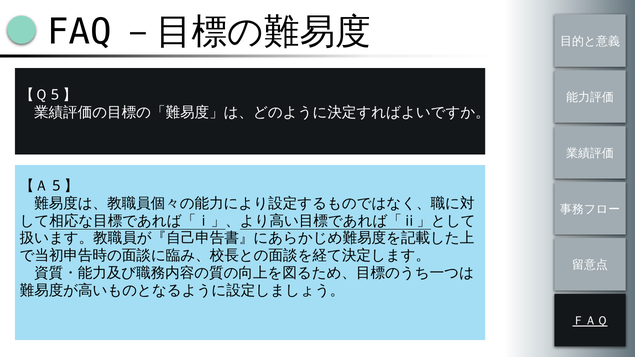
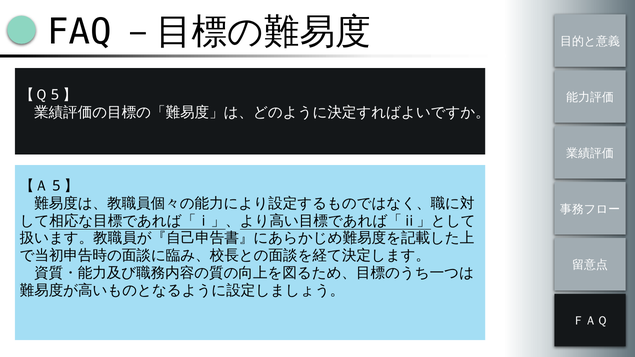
ＦＡＱ underline: present -> none (590, 321)
